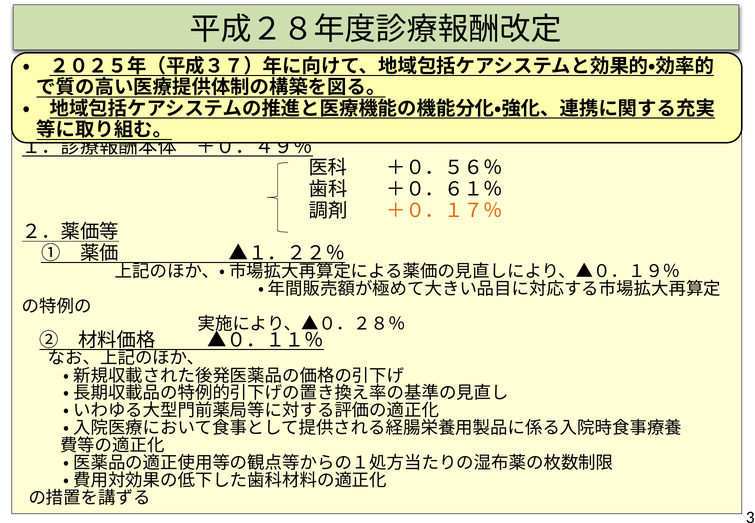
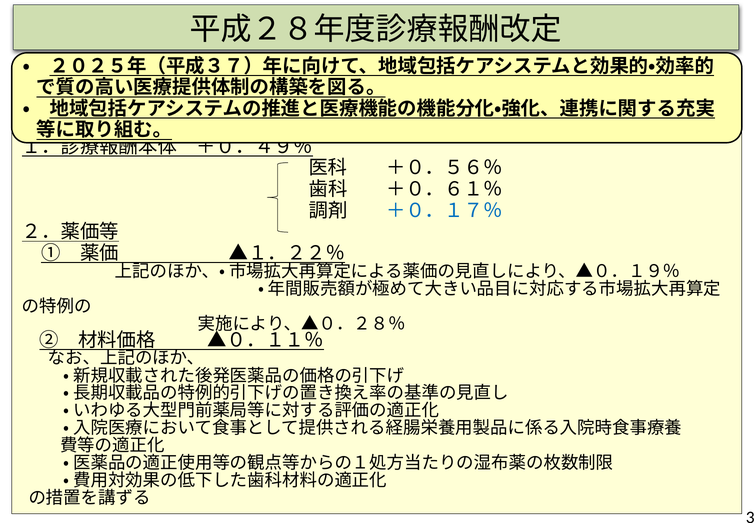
＋０．１７％ colour: orange -> blue (444, 211)
